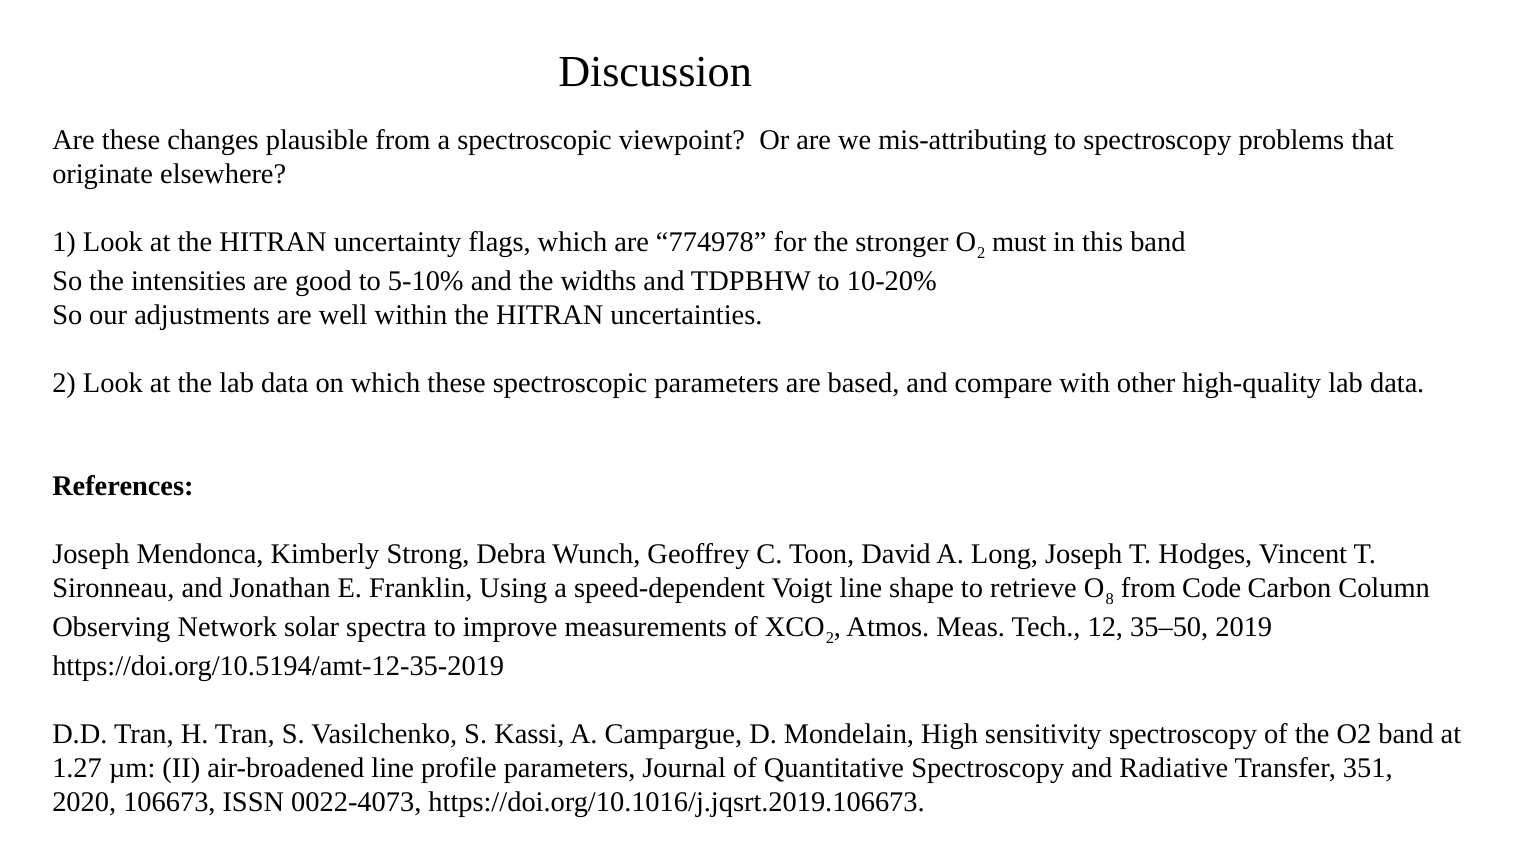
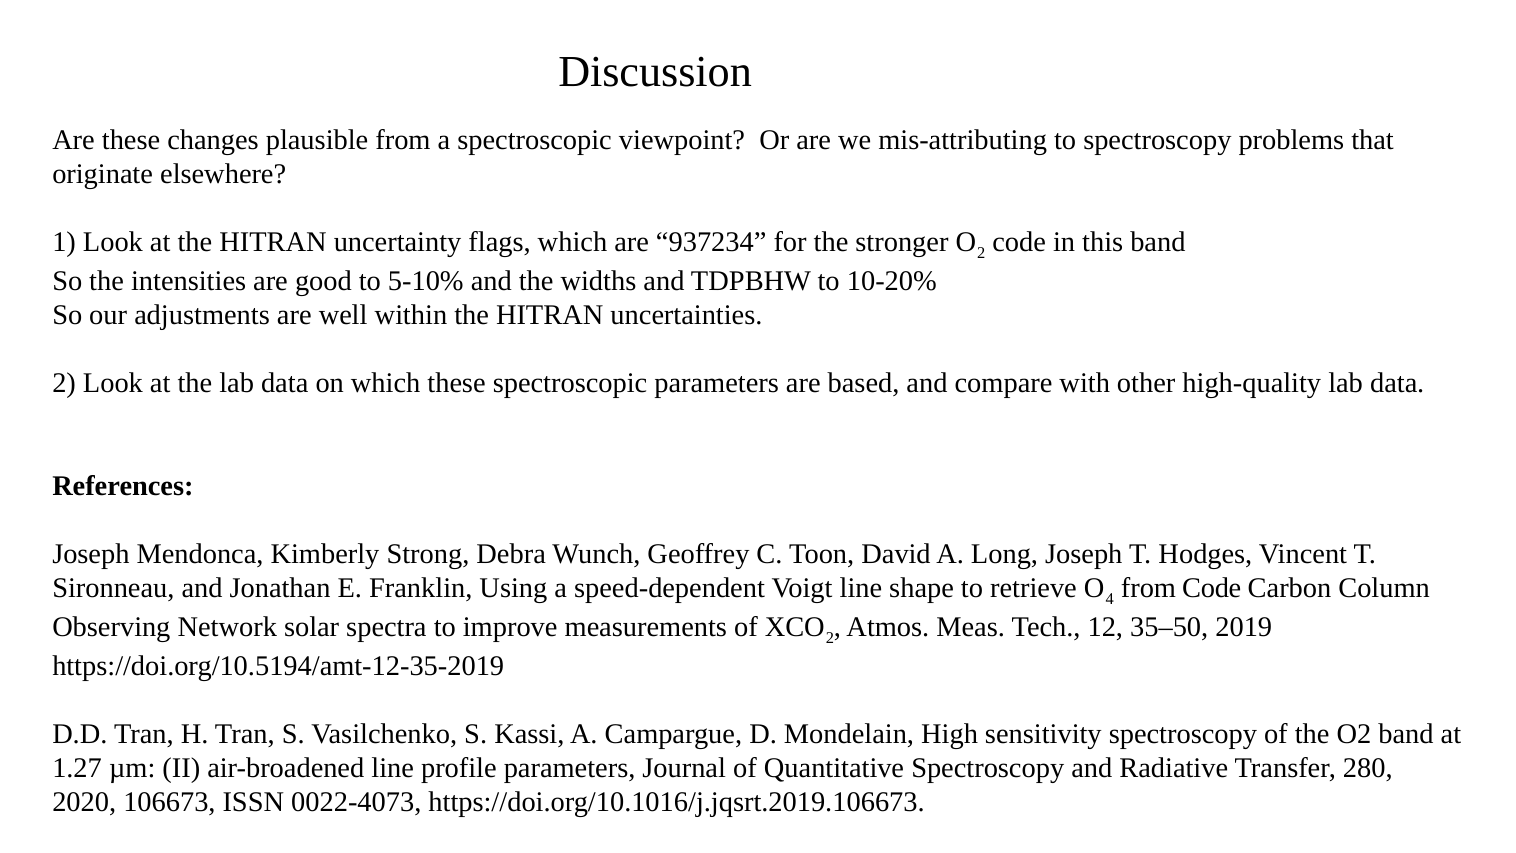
774978: 774978 -> 937234 (711, 242)
2 must: must -> code (1019, 242)
8: 8 -> 4 (1110, 599)
351: 351 -> 280 (1368, 768)
